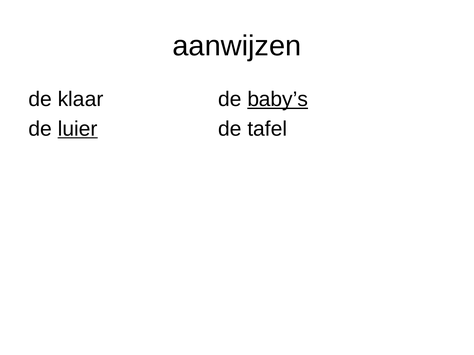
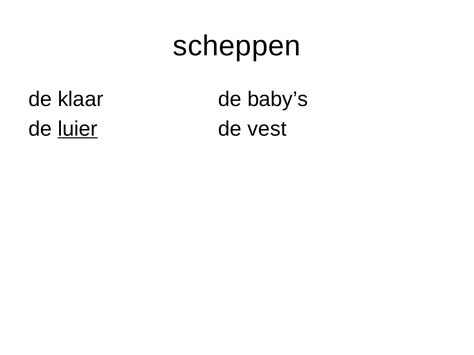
aanwijzen: aanwijzen -> scheppen (237, 46)
baby’s underline: present -> none (278, 99)
tafel: tafel -> vest (267, 129)
